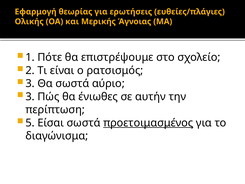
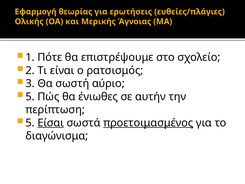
Θα σωστά: σωστά -> σωστή (72, 83)
3: 3 -> 5 (30, 97)
Είσαι underline: none -> present (51, 123)
